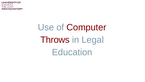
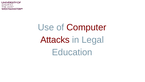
Throws: Throws -> Attacks (55, 40)
